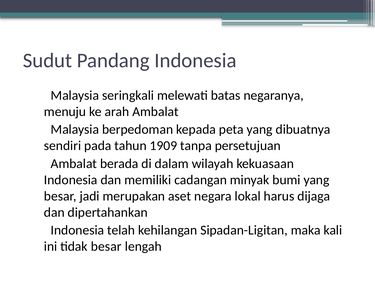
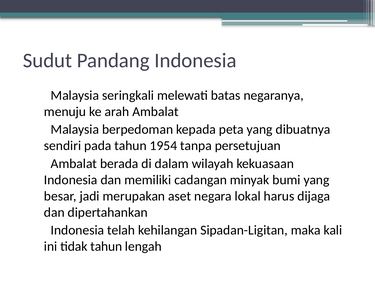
1909: 1909 -> 1954 (163, 146)
tidak besar: besar -> tahun (106, 247)
